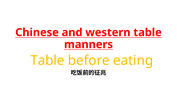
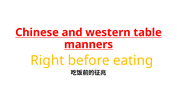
Table: Table -> Right (47, 60)
